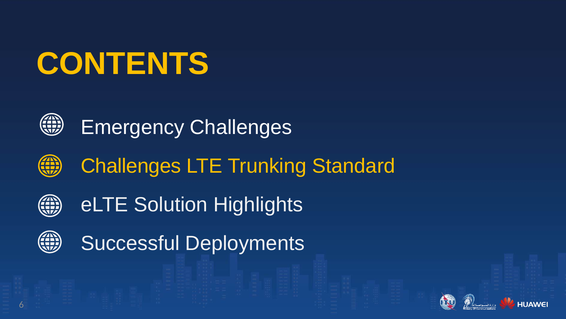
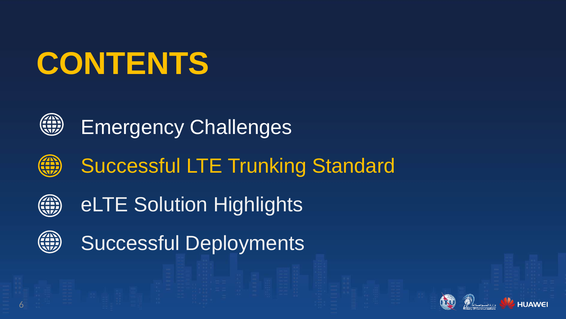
Challenges: Challenges -> Successful (131, 166)
